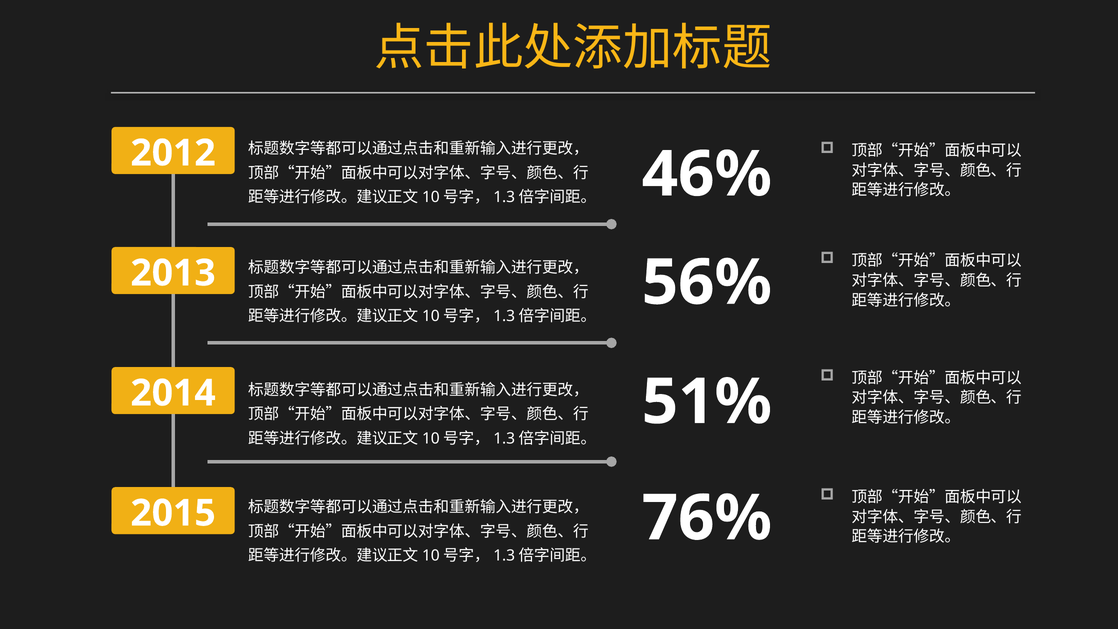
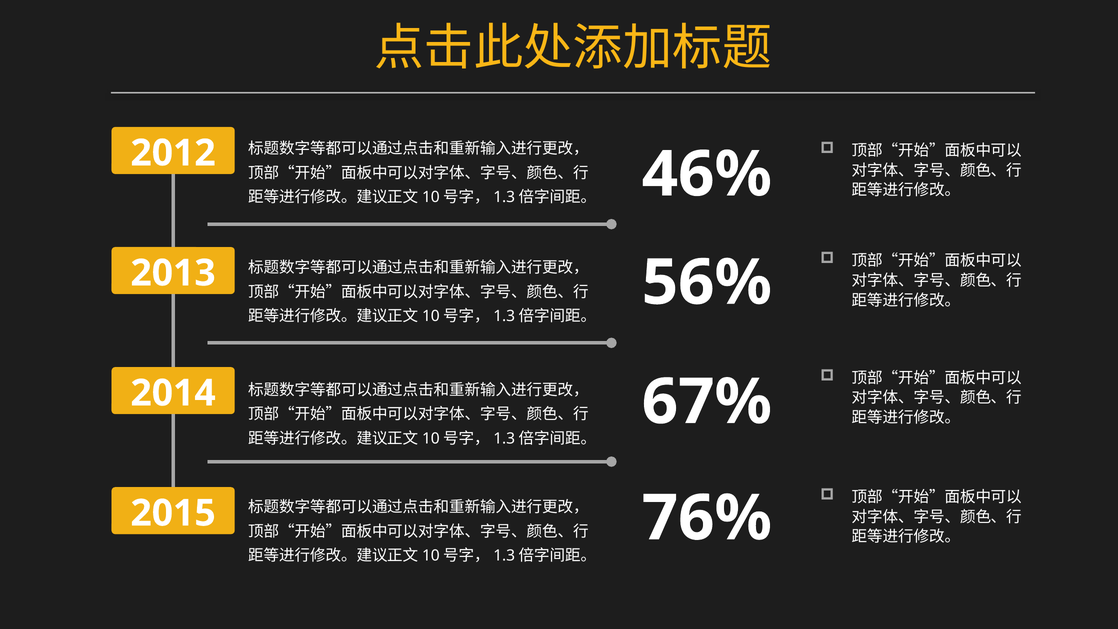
51%: 51% -> 67% (707, 402)
